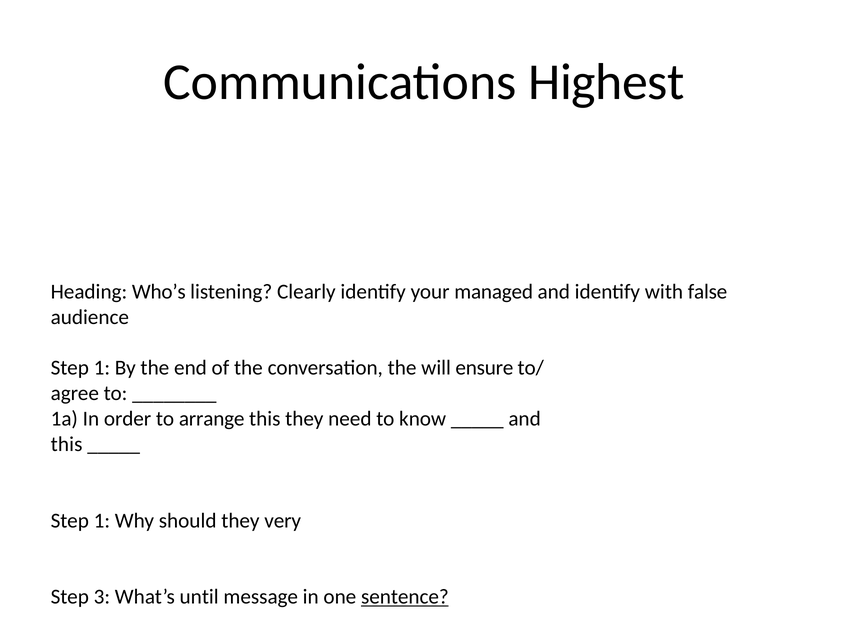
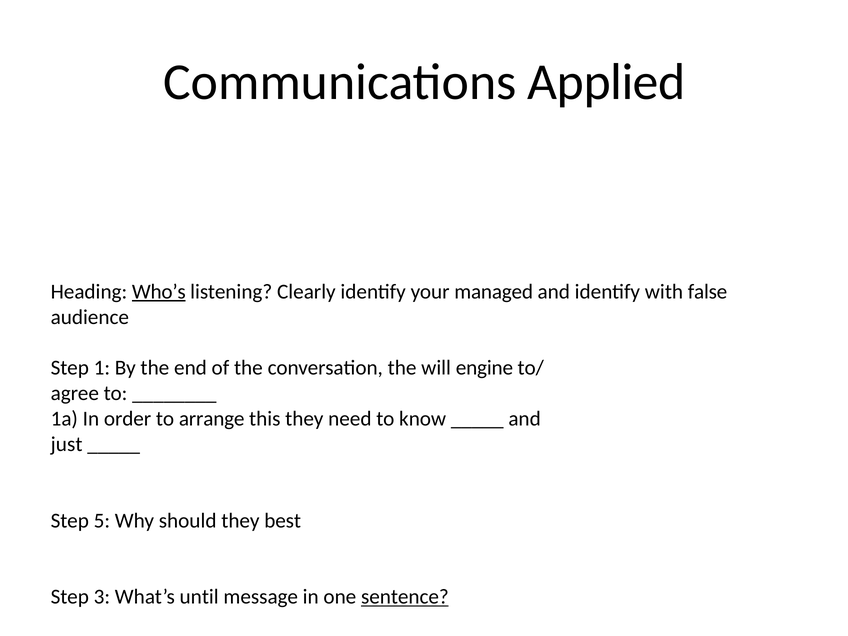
Highest: Highest -> Applied (606, 82)
Who’s underline: none -> present (159, 292)
ensure: ensure -> engine (484, 368)
this: this -> just (67, 444)
1: 1 -> 5 (102, 521)
very: very -> best (283, 521)
